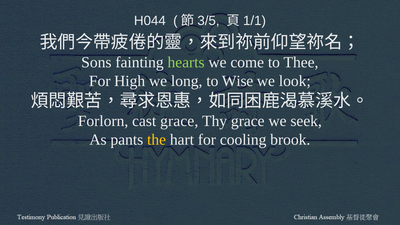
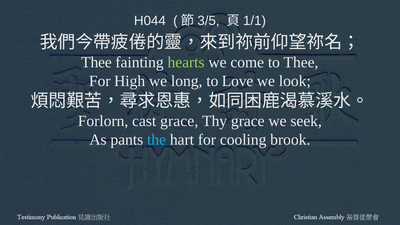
Sons: Sons -> Thee (96, 62)
Wise: Wise -> Love (238, 81)
the colour: yellow -> light blue (157, 140)
